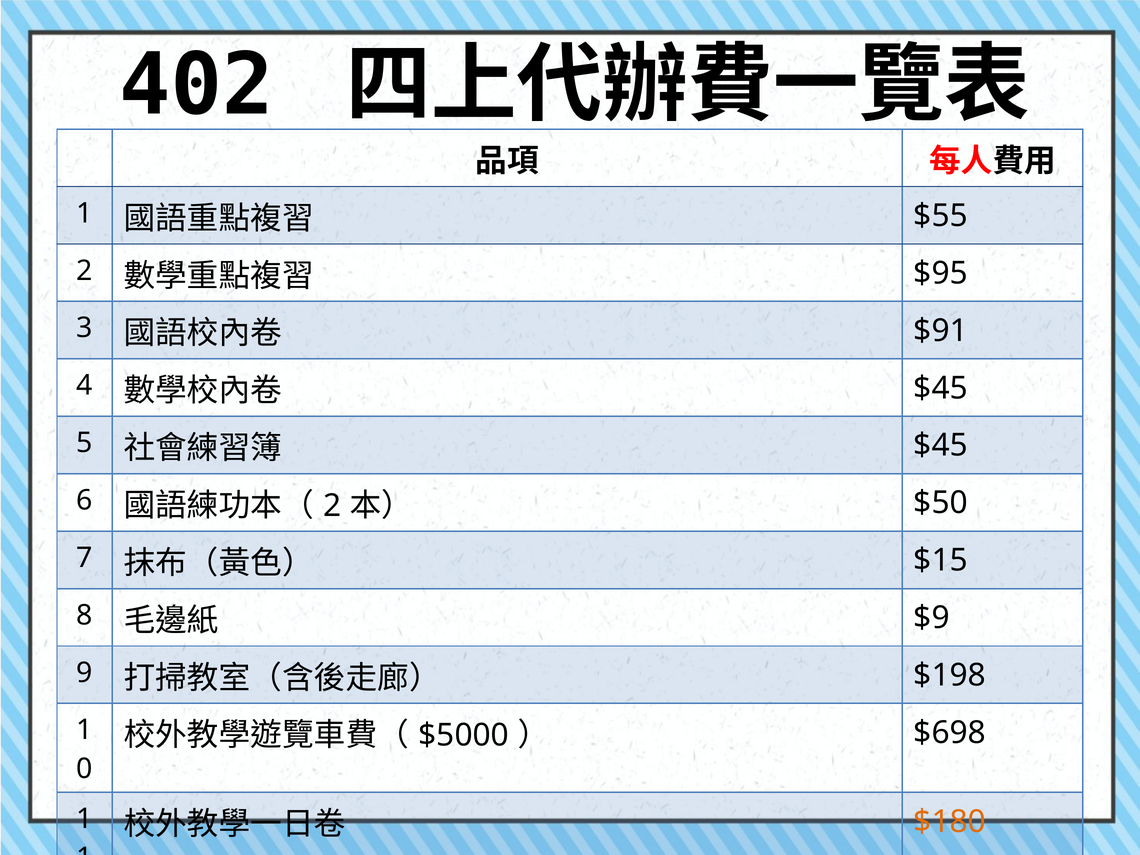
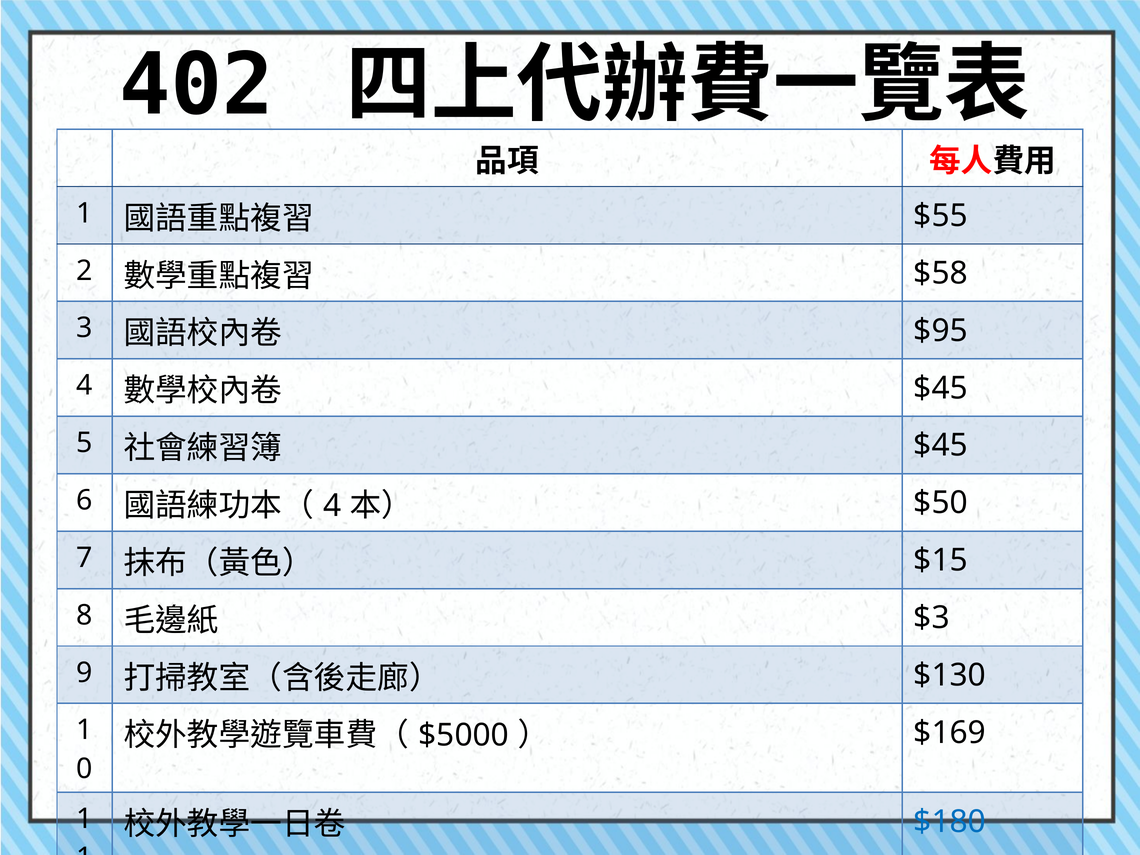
$95: $95 -> $58 (941, 273)
$91: $91 -> $95 (941, 331)
2: 2 -> 4 (332, 506)
$9: $9 -> $3 (932, 618)
$198: $198 -> $130 (950, 675)
$698: $698 -> $169 (950, 733)
$180 colour: orange -> blue (950, 822)
